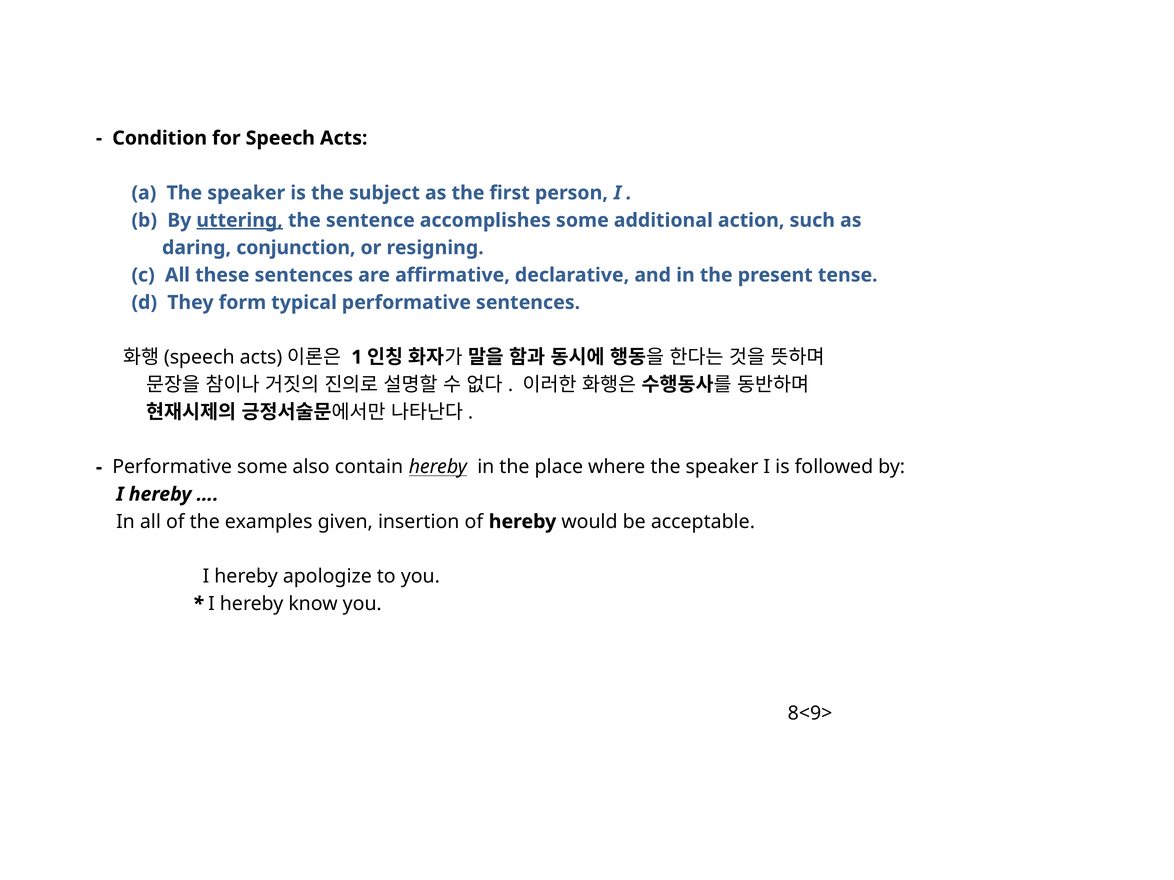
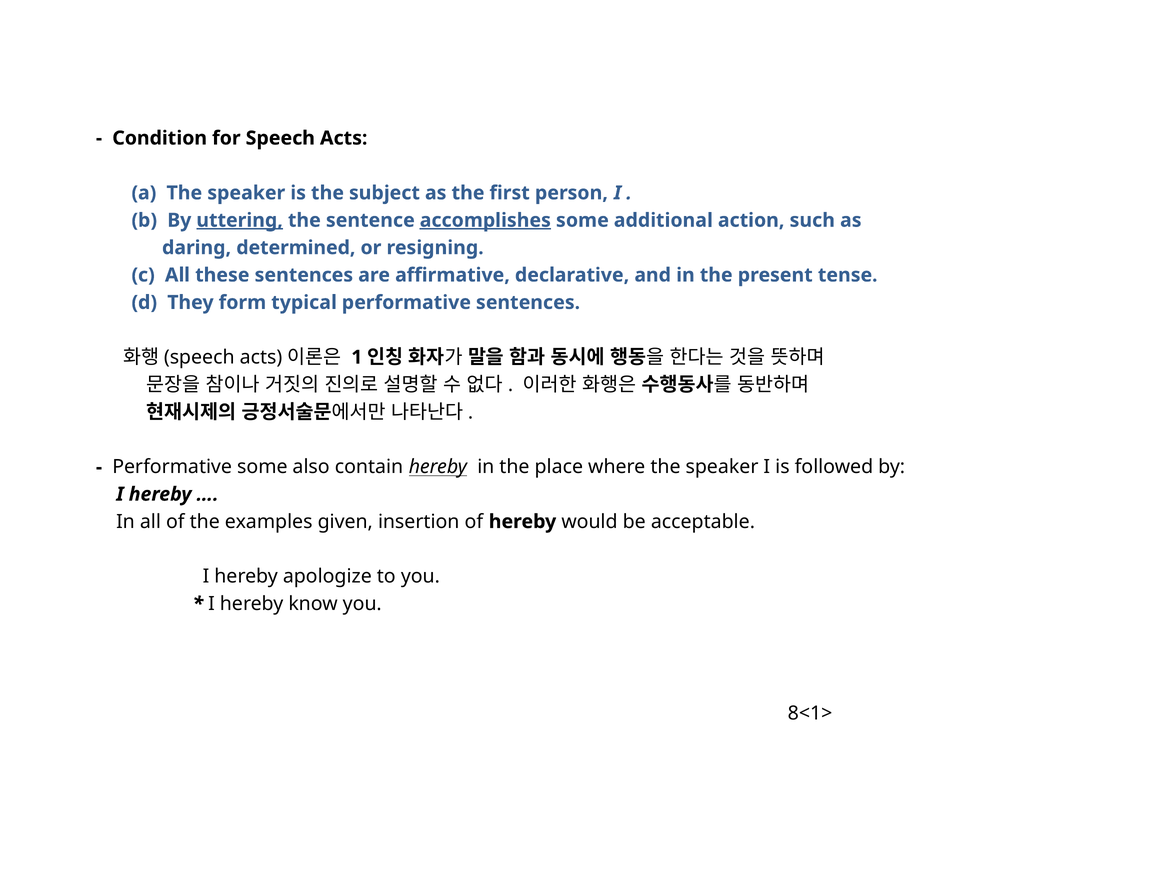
accomplishes underline: none -> present (485, 220)
conjunction: conjunction -> determined (296, 248)
8<9>: 8<9> -> 8<1> (810, 714)
